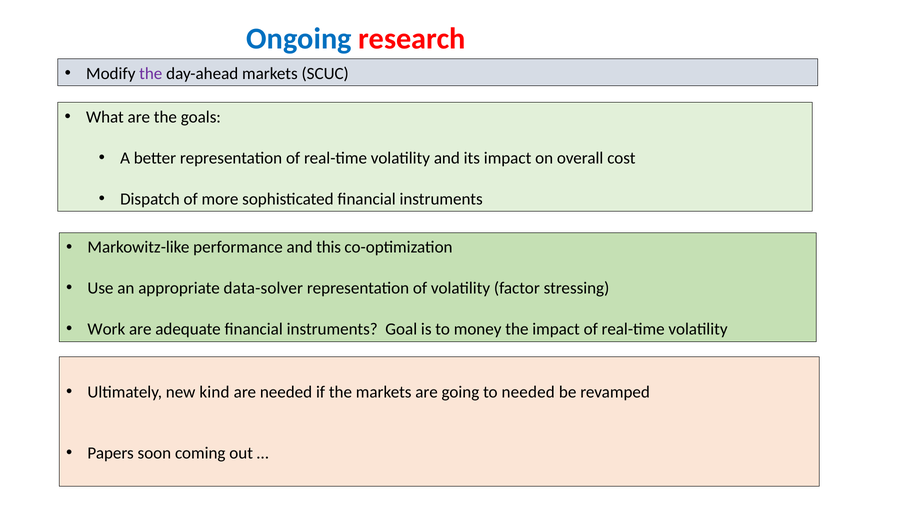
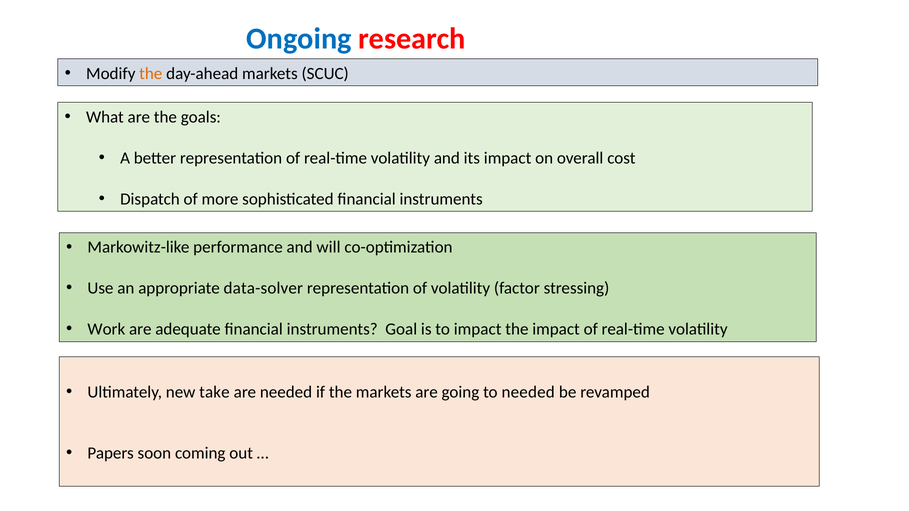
the colour: purple -> orange (151, 74)
this: this -> will (329, 248)
to money: money -> impact (478, 329)
kind: kind -> take (214, 392)
